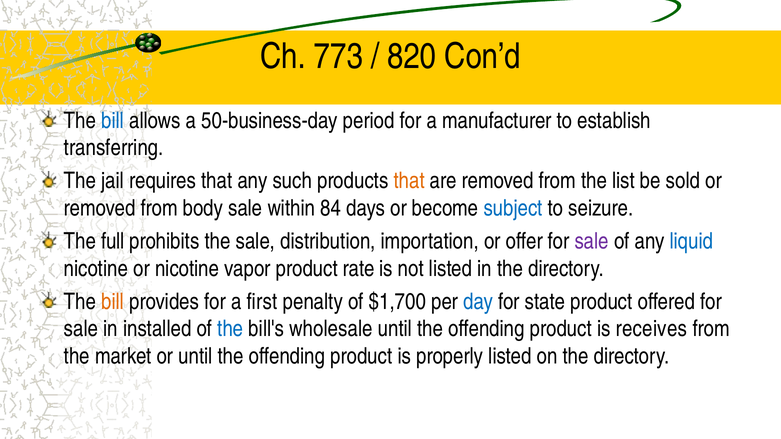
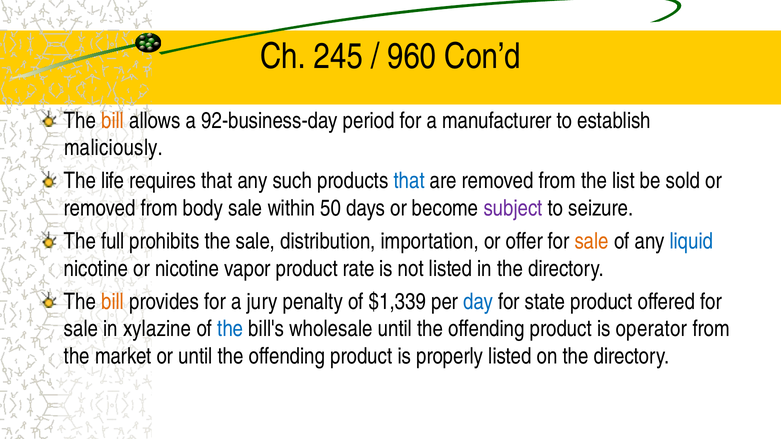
773: 773 -> 245 (338, 57)
820: 820 -> 960 (412, 57)
bill colour: blue -> orange (113, 121)
50-business-day: 50-business-day -> 92-business-day (270, 121)
transferring: transferring -> maliciously (114, 148)
jail: jail -> life (113, 181)
that colour: orange -> blue (409, 181)
84: 84 -> 50 (331, 208)
subject colour: blue -> purple (513, 208)
sale colour: purple -> orange (592, 241)
first: first -> jury (262, 302)
$1,700: $1,700 -> $1,339 (397, 302)
installed: installed -> xylazine (157, 329)
receives: receives -> operator (651, 329)
